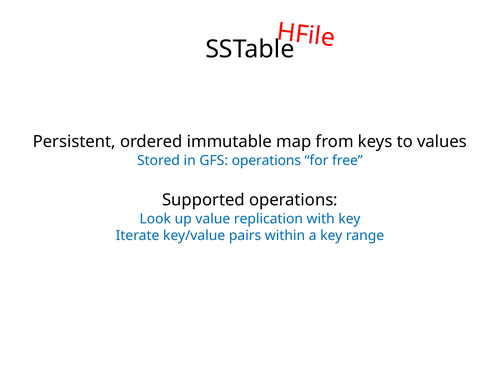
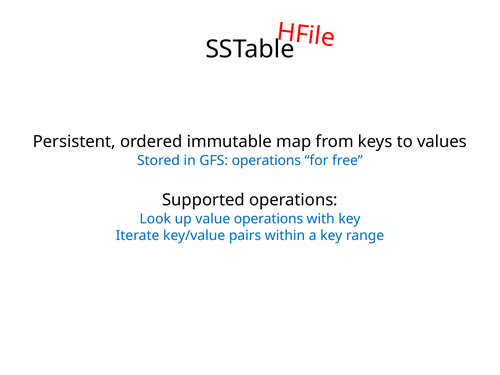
value replication: replication -> operations (268, 219)
